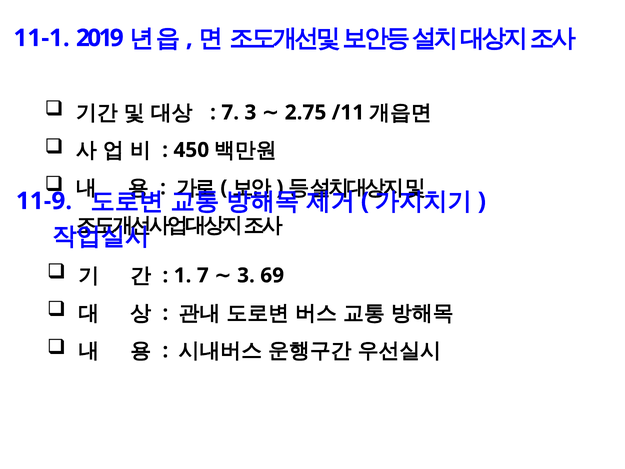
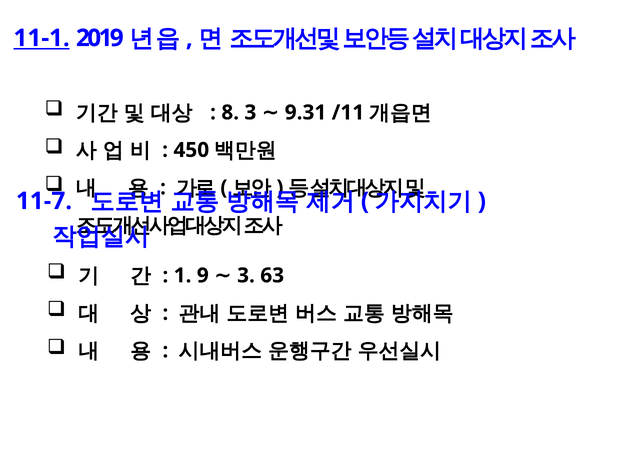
11-1 underline: none -> present (42, 38)
7: 7 -> 8 (230, 112)
2.75: 2.75 -> 9.31 (306, 112)
11-9: 11-9 -> 11-7 (44, 201)
1 7: 7 -> 9 (203, 275)
69: 69 -> 63 (272, 275)
